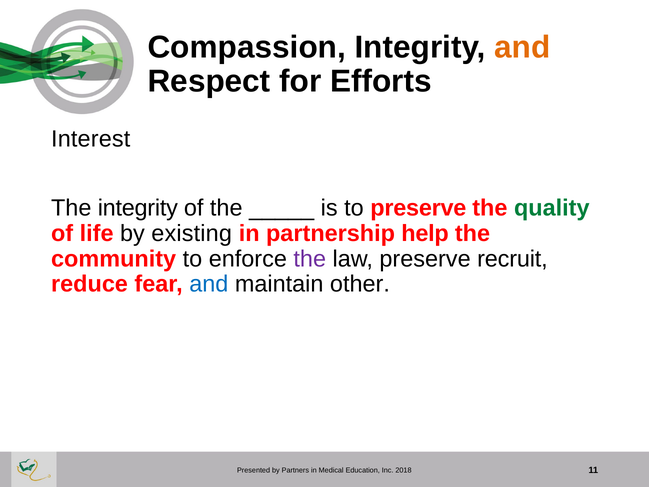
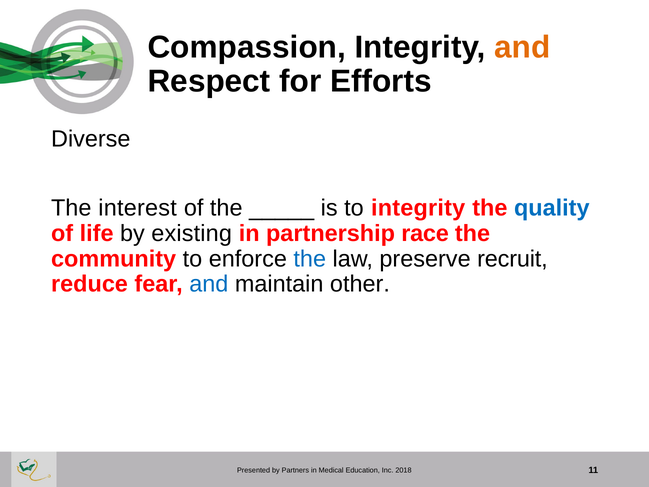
Interest: Interest -> Diverse (91, 139)
The integrity: integrity -> interest (138, 208)
to preserve: preserve -> integrity (418, 208)
quality colour: green -> blue (552, 208)
help: help -> race (425, 233)
the colour: purple -> blue (310, 259)
